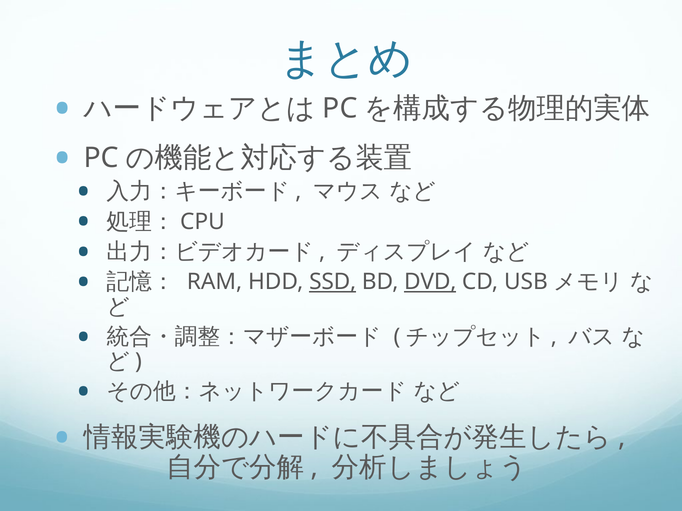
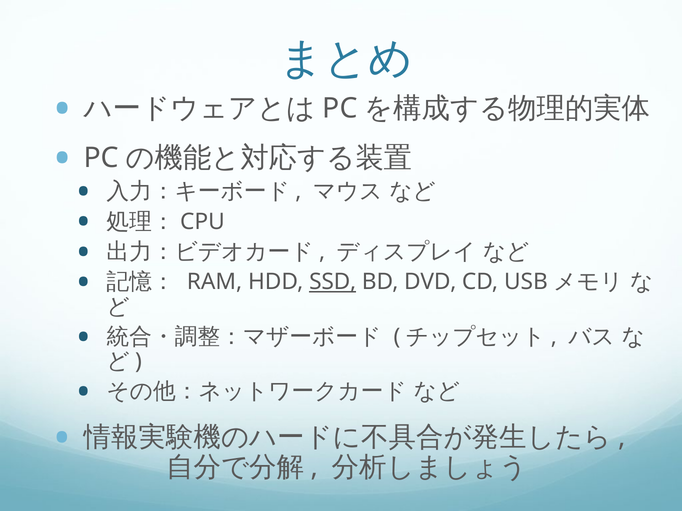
DVD underline: present -> none (430, 282)
